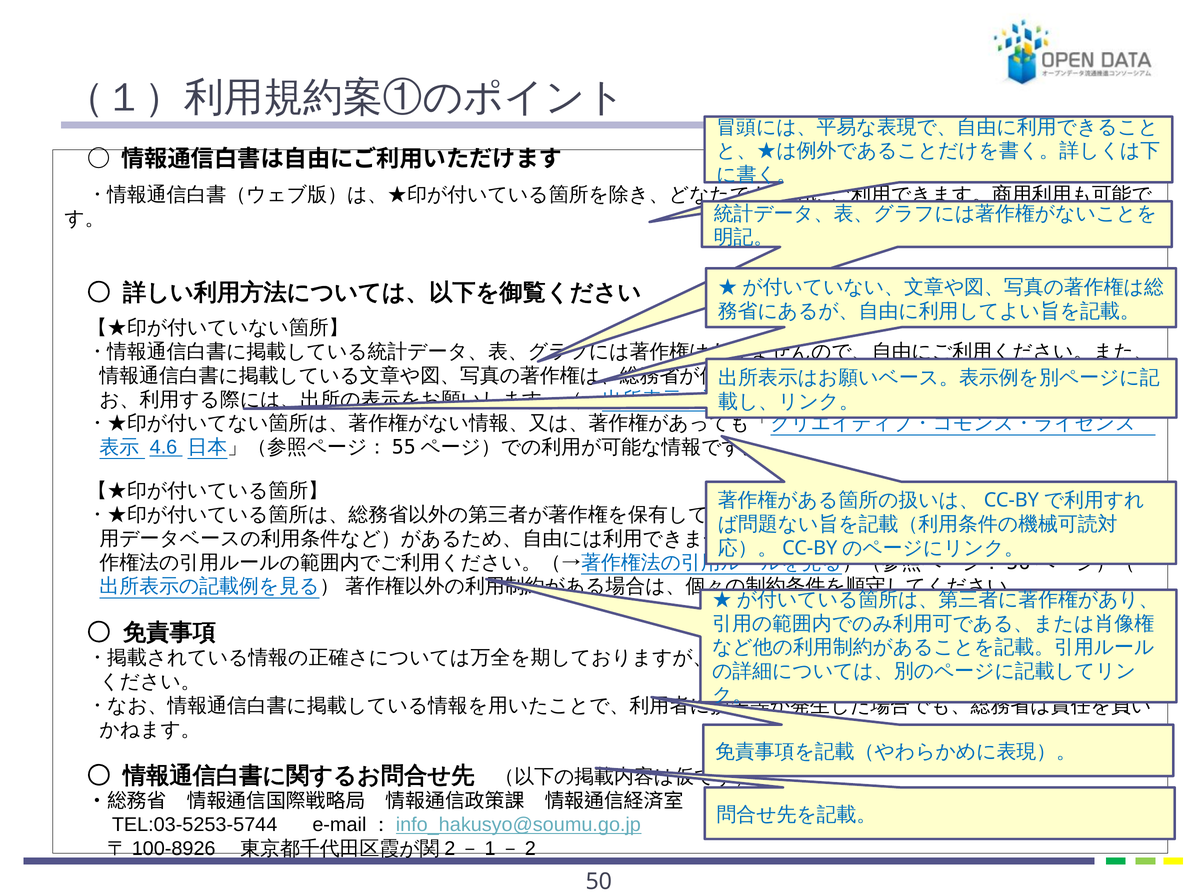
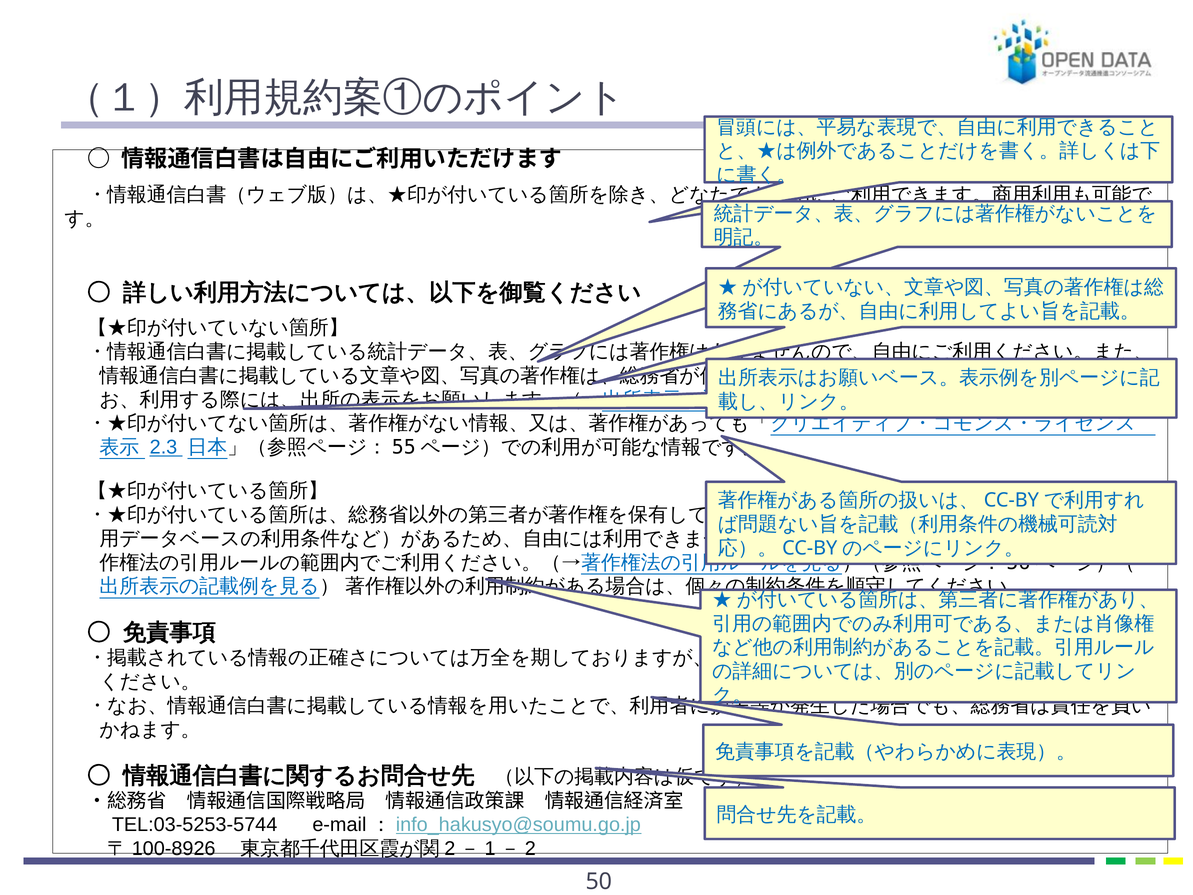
4.6: 4.6 -> 2.3 (164, 447)
